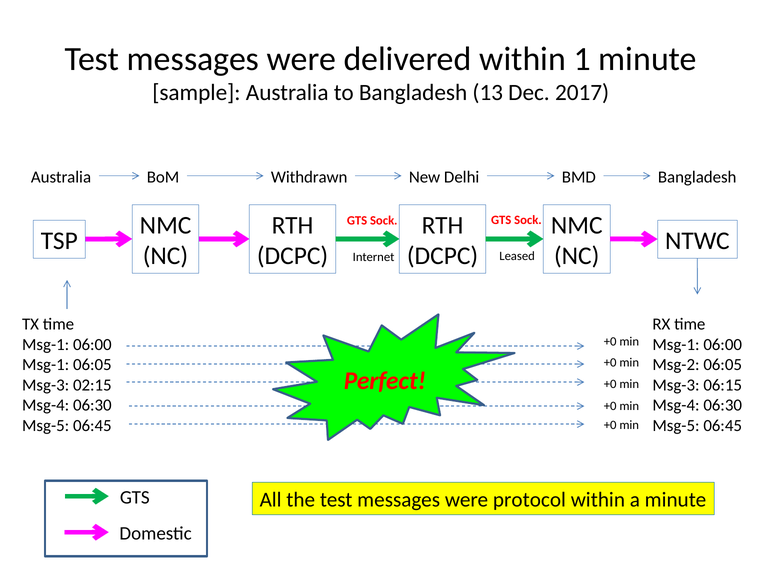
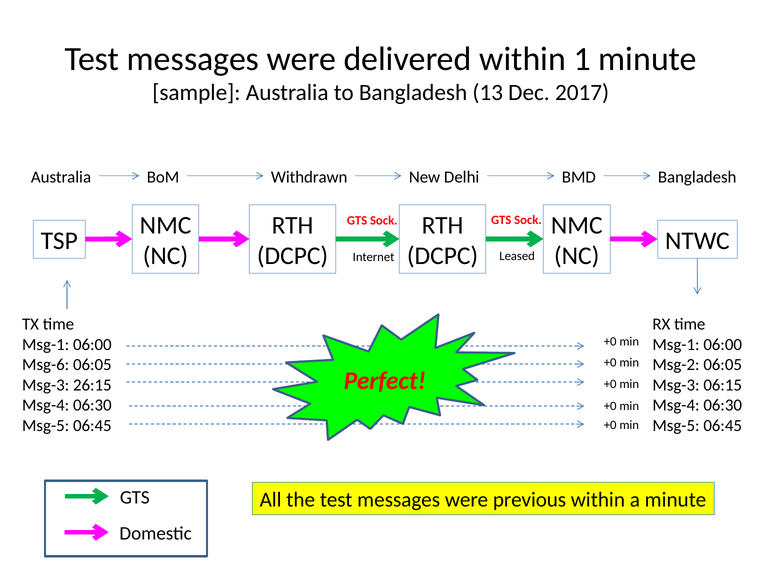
Msg-1: Msg-1 -> Msg-6 (46, 364)
02:15: 02:15 -> 26:15 (92, 385)
protocol: protocol -> previous (530, 500)
